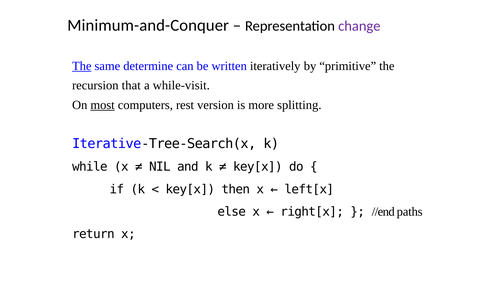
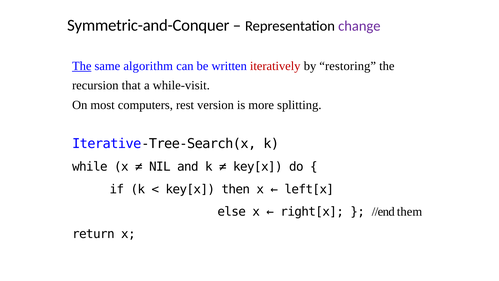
Minimum-and-Conquer: Minimum-and-Conquer -> Symmetric-and-Conquer (148, 25)
determine: determine -> algorithm (148, 66)
iteratively colour: black -> red (275, 66)
primitive: primitive -> restoring (348, 66)
most underline: present -> none (103, 105)
paths: paths -> them (410, 211)
